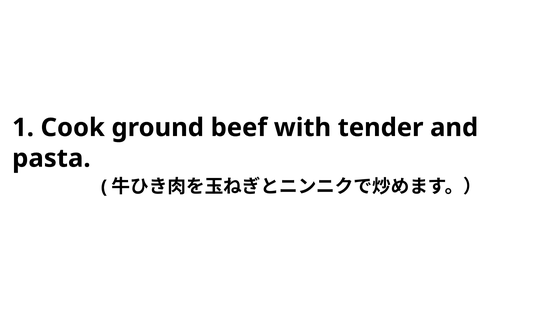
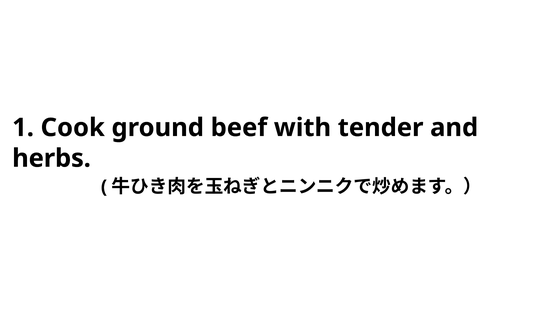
pasta: pasta -> herbs (52, 158)
